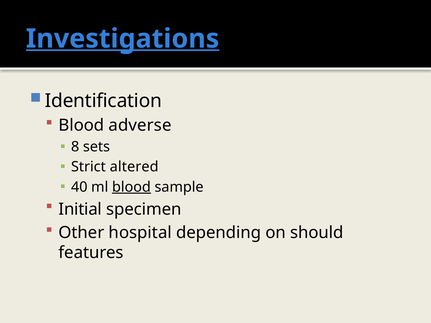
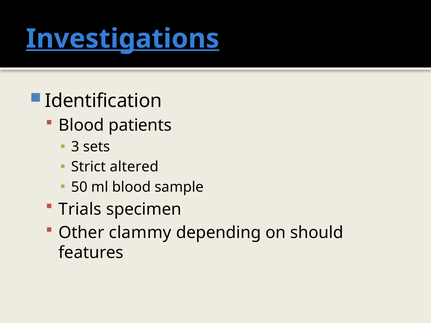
adverse: adverse -> patients (140, 126)
8: 8 -> 3 (75, 147)
40: 40 -> 50 (79, 187)
blood underline: present -> none (131, 187)
Initial: Initial -> Trials (80, 209)
hospital: hospital -> clammy (140, 233)
